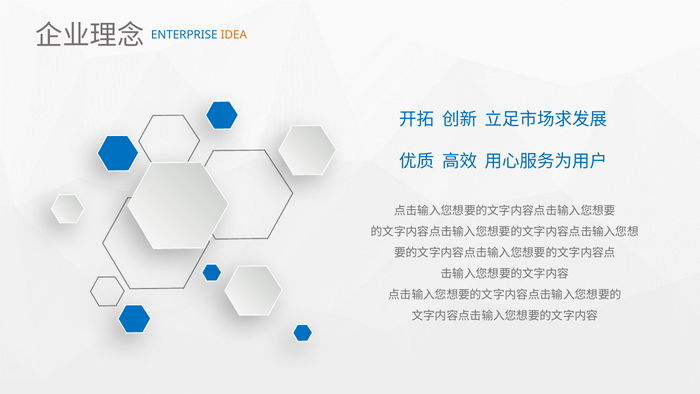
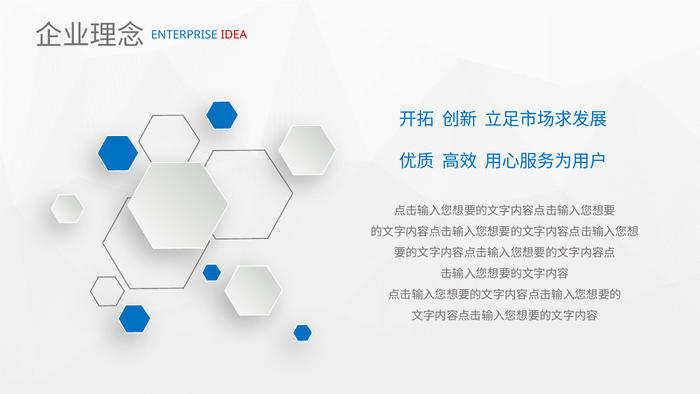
IDEA colour: orange -> red (234, 35)
